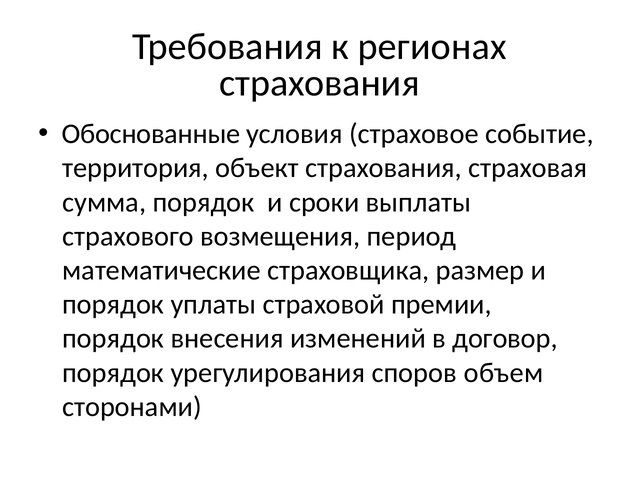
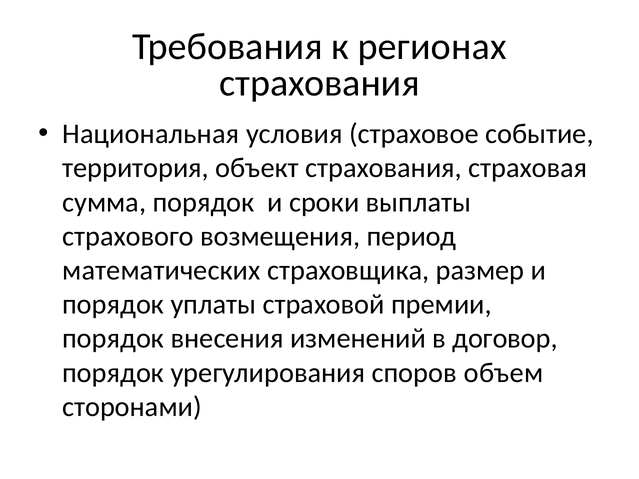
Обоснованные: Обоснованные -> Национальная (151, 134)
математические: математические -> математических (162, 271)
